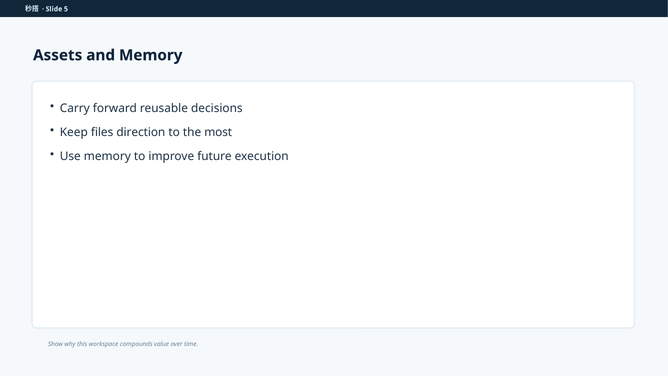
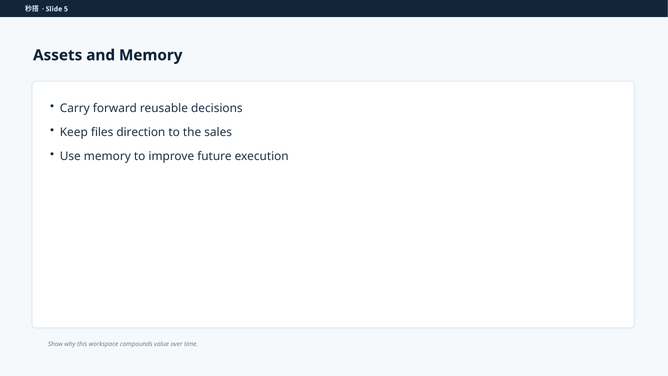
most: most -> sales (218, 132)
